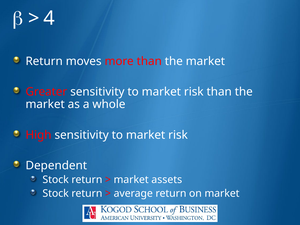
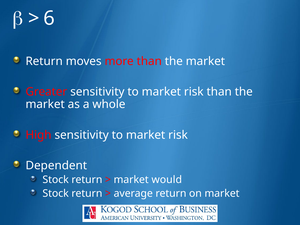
4: 4 -> 6 (49, 18)
assets: assets -> would (167, 180)
